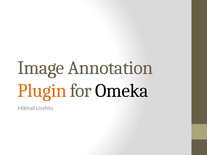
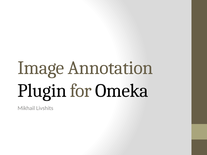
Plugin colour: orange -> black (42, 91)
